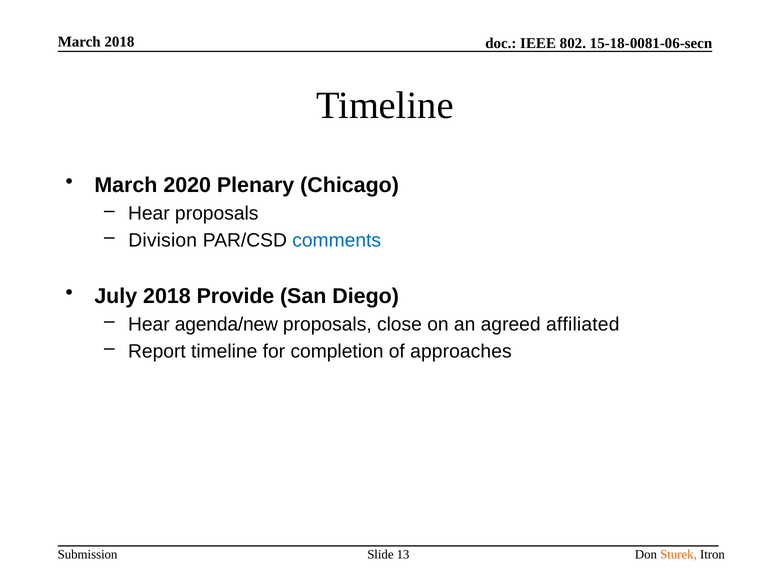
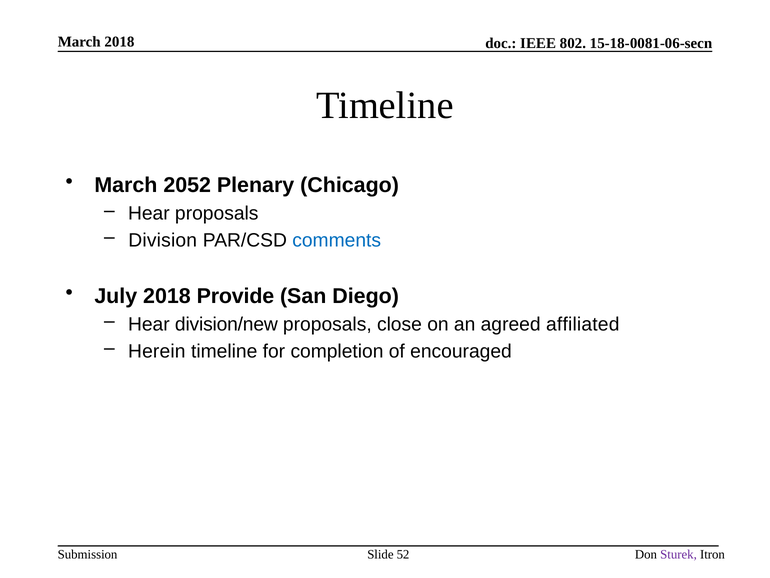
2020: 2020 -> 2052 (187, 185)
agenda/new: agenda/new -> division/new (226, 324)
Report: Report -> Herein (157, 351)
approaches: approaches -> encouraged (461, 351)
13: 13 -> 52 (403, 554)
Sturek colour: orange -> purple (679, 554)
